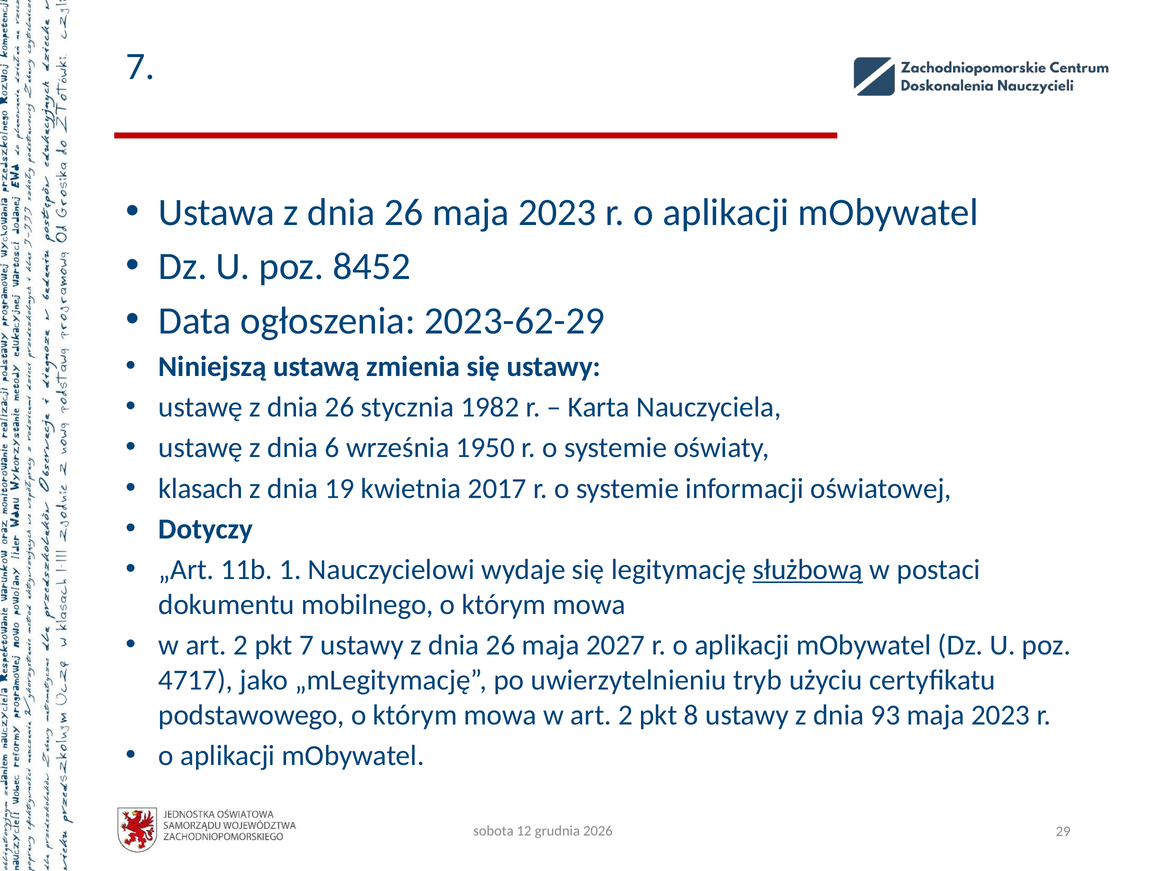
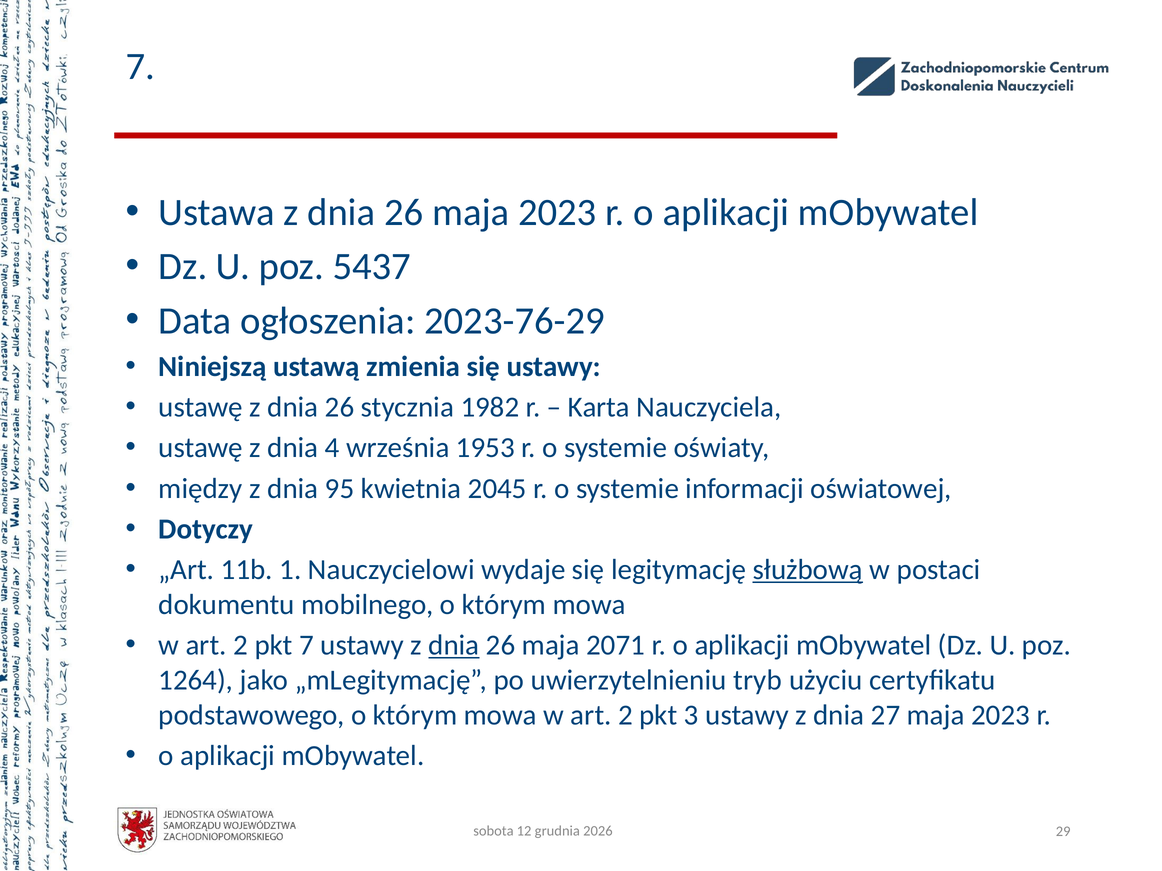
8452: 8452 -> 5437 (372, 267)
2023-62-29: 2023-62-29 -> 2023-76-29 (515, 321)
6: 6 -> 4 (332, 448)
1950: 1950 -> 1953 (485, 448)
klasach: klasach -> między (201, 489)
19: 19 -> 95 (340, 489)
2017: 2017 -> 2045 (497, 489)
dnia underline: none -> present (454, 646)
2027: 2027 -> 2071 (616, 646)
4717: 4717 -> 1264 (196, 681)
8: 8 -> 3 (691, 715)
93: 93 -> 27 (886, 715)
